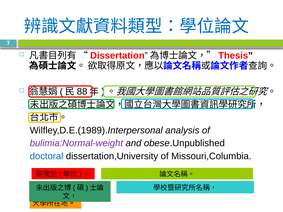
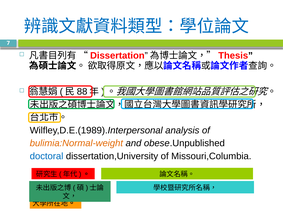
bulimia:Normal-weight colour: purple -> orange (76, 143)
